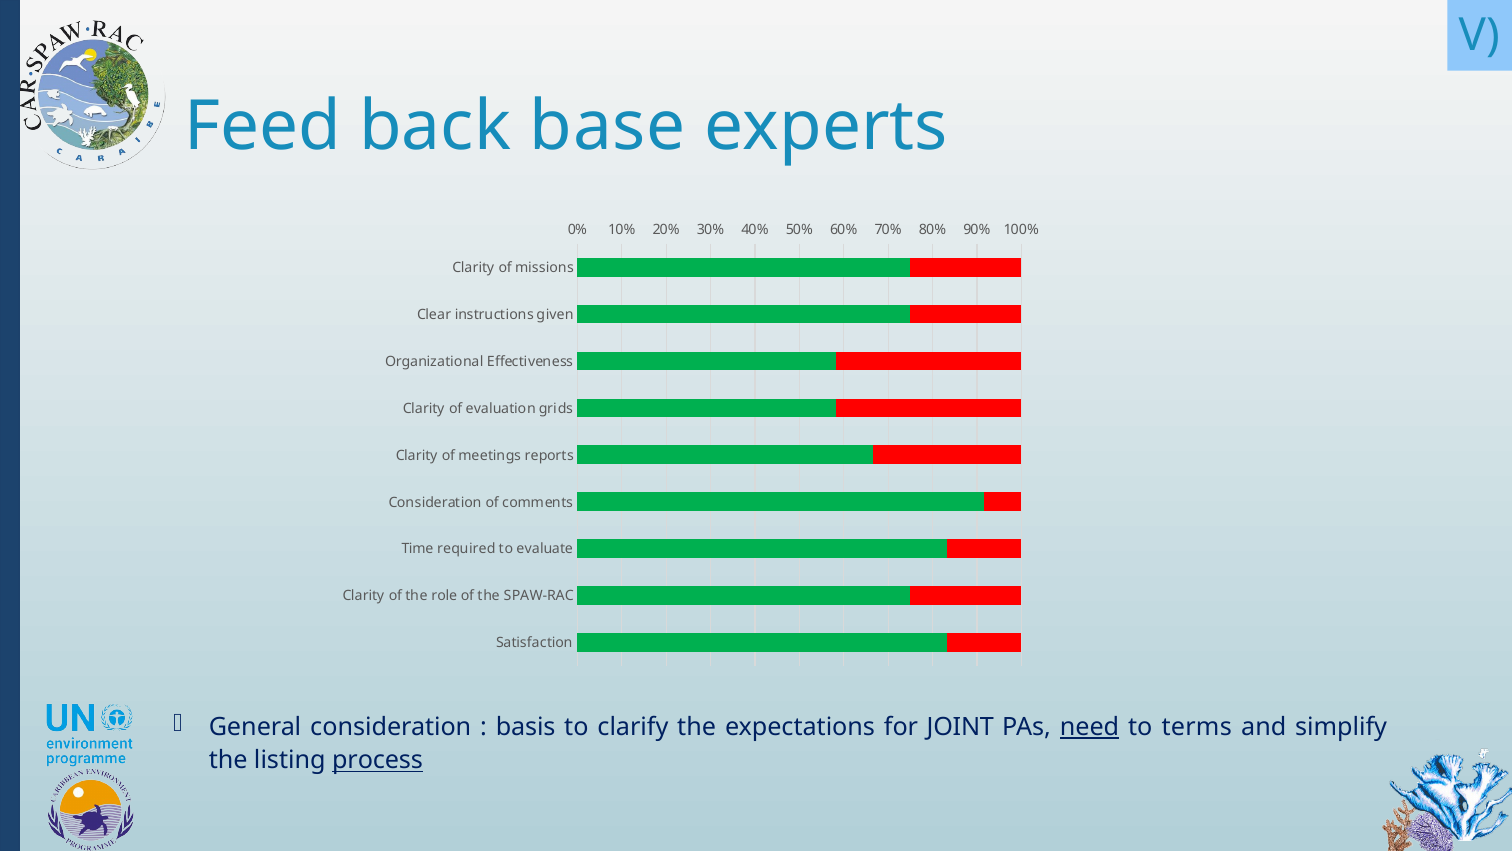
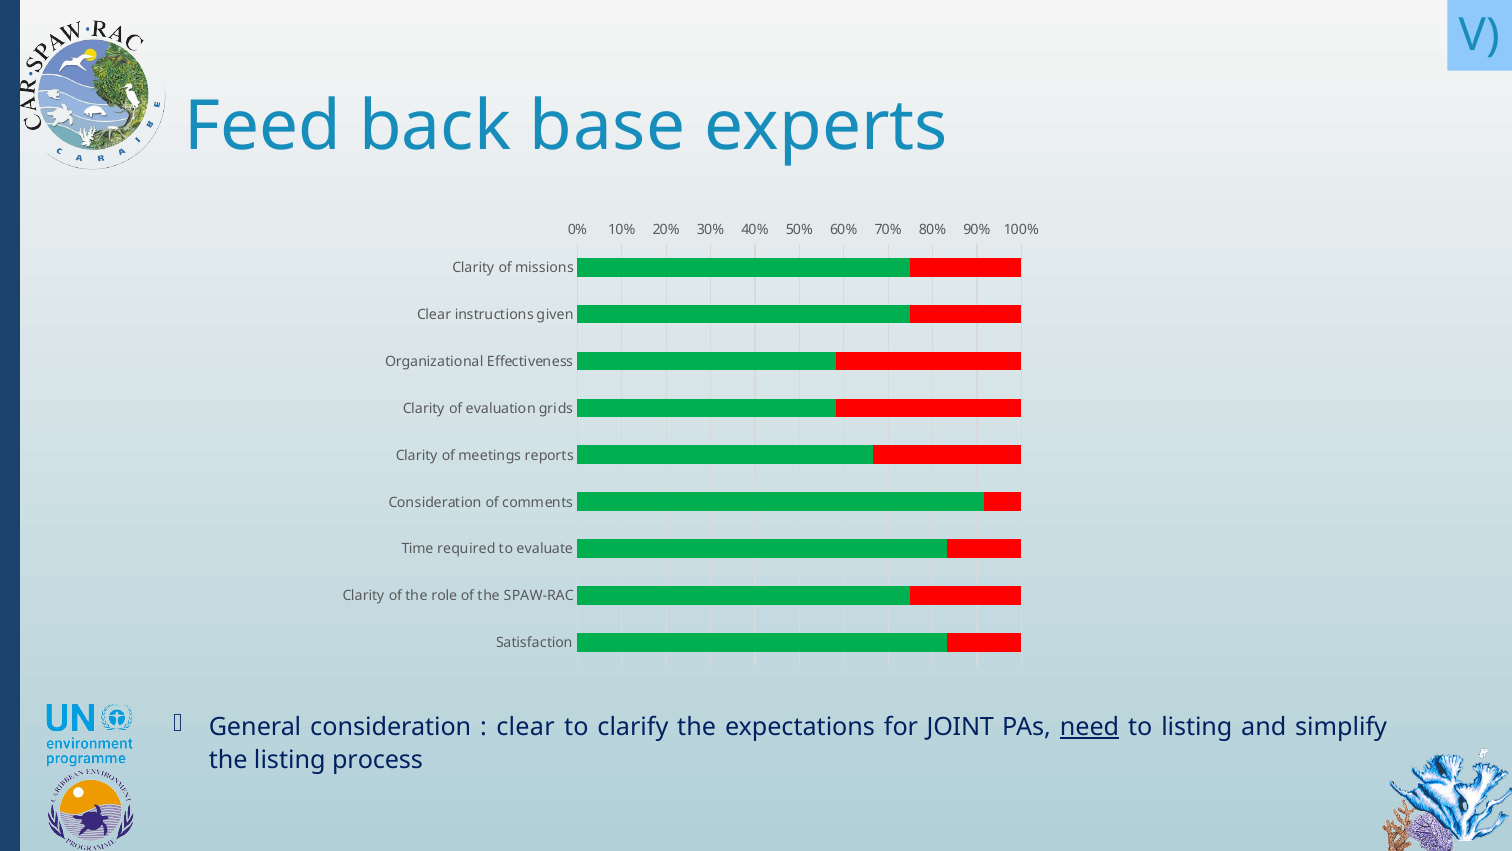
basis: basis -> clear (525, 727)
to terms: terms -> listing (1197, 727)
process underline: present -> none (378, 760)
